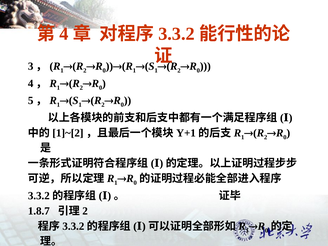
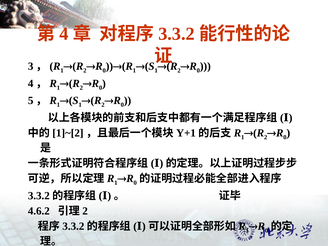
1.8.7: 1.8.7 -> 4.6.2 (39, 211)
